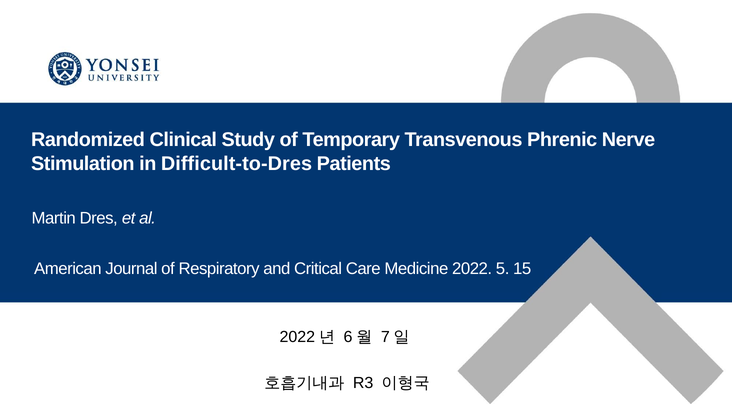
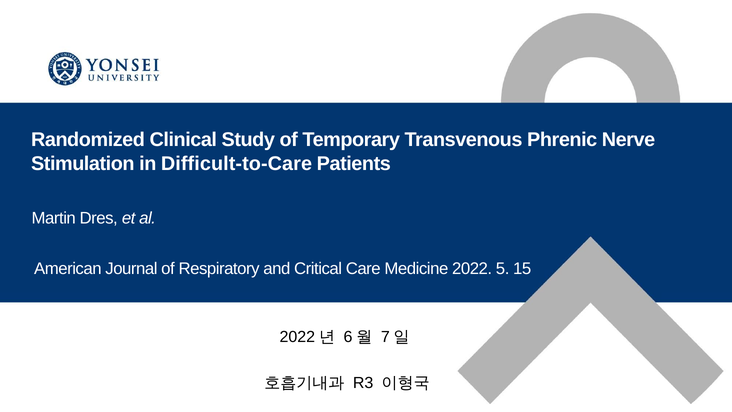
Difficult-to-Dres: Difficult-to-Dres -> Difficult-to-Care (237, 163)
